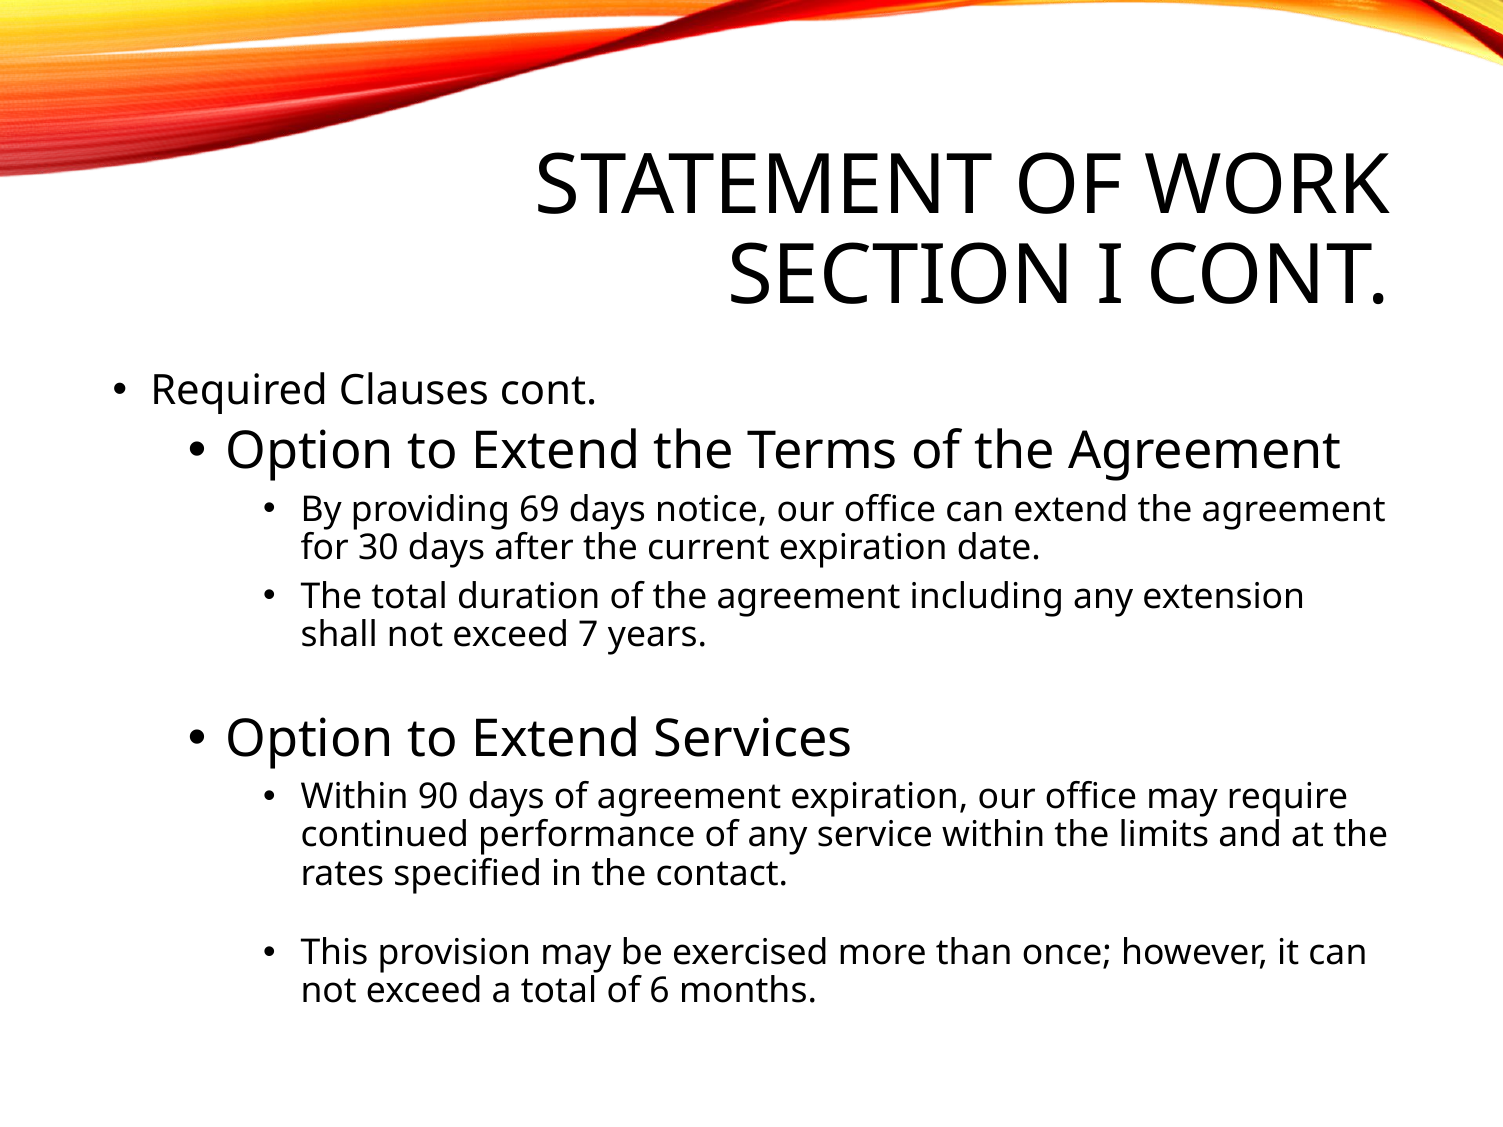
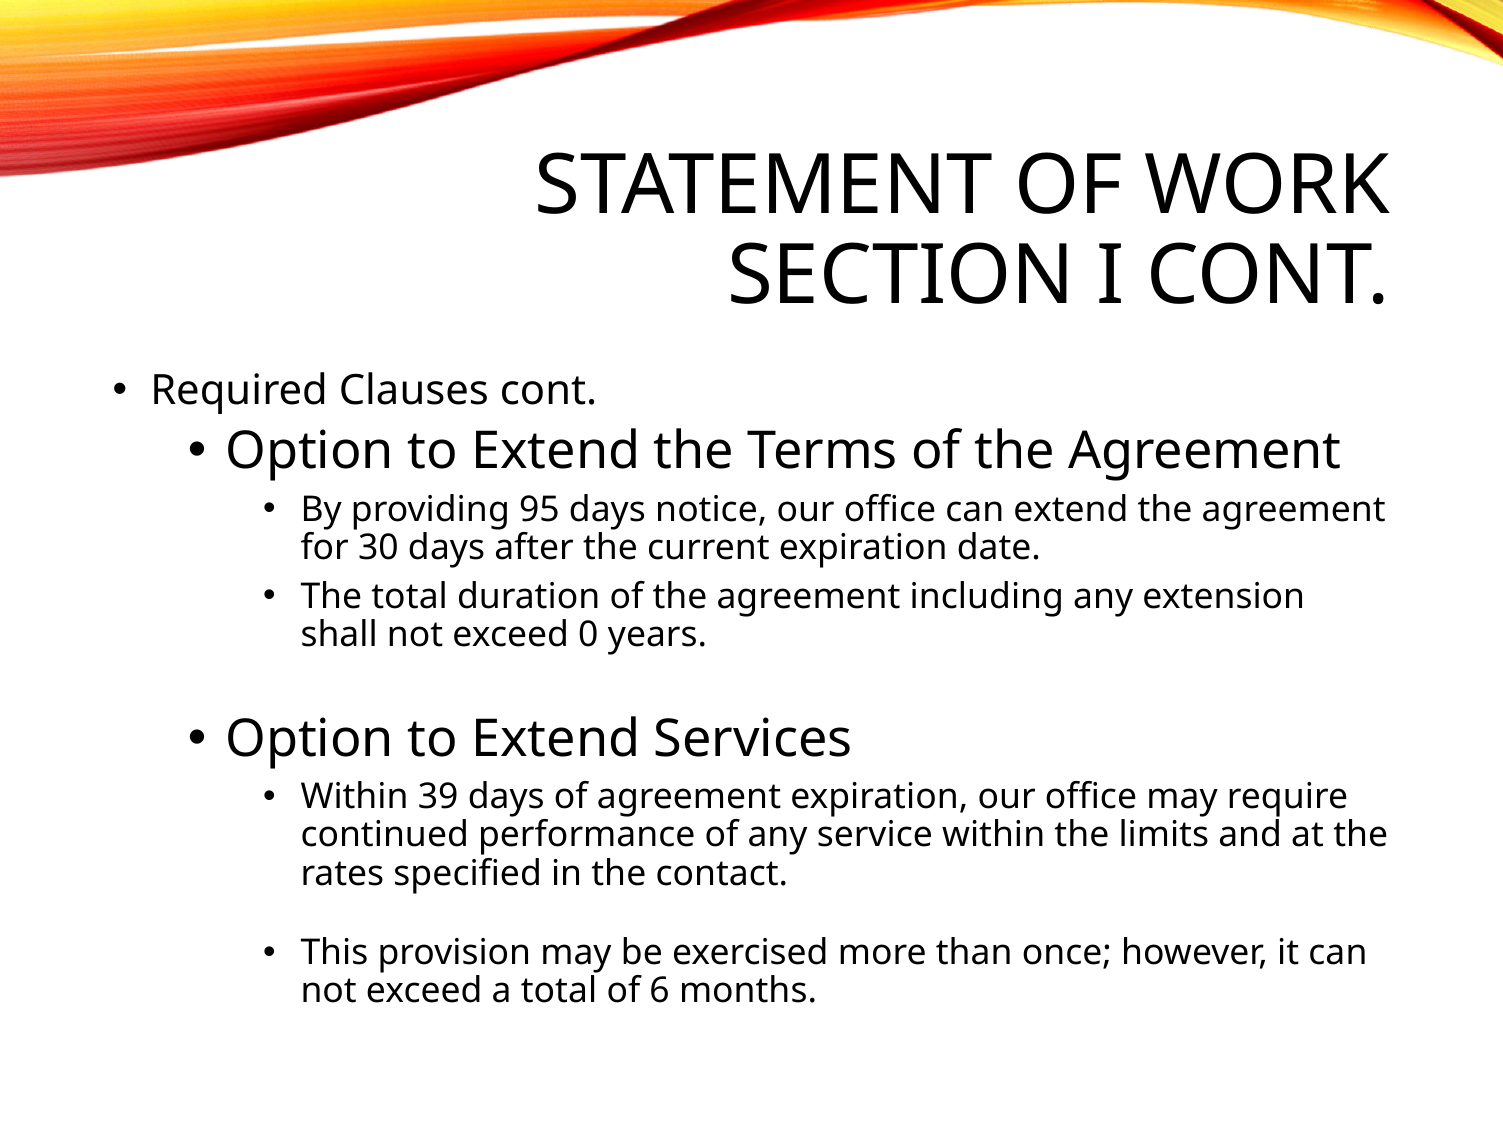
69: 69 -> 95 (539, 509)
7: 7 -> 0 (588, 635)
90: 90 -> 39 (438, 797)
